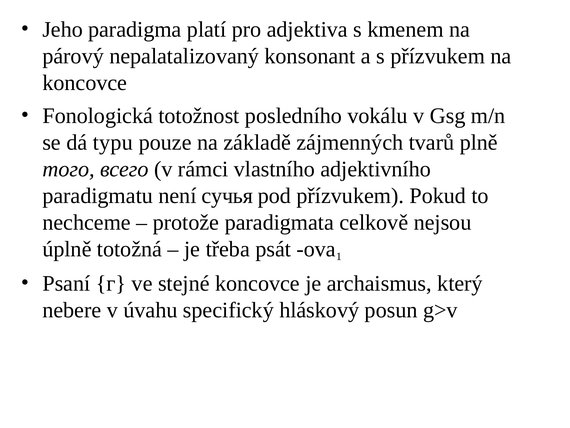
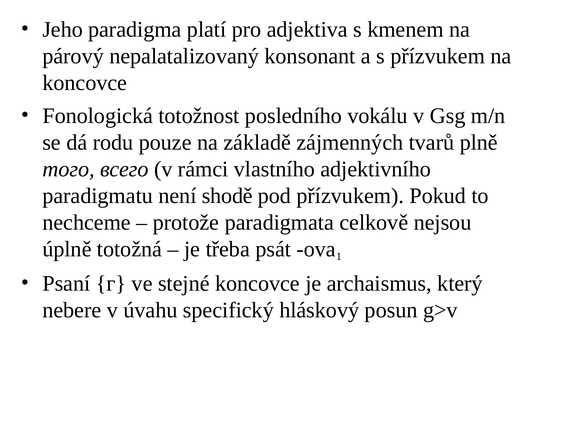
typu: typu -> rodu (113, 142)
сучья: сучья -> shodě (227, 196)
